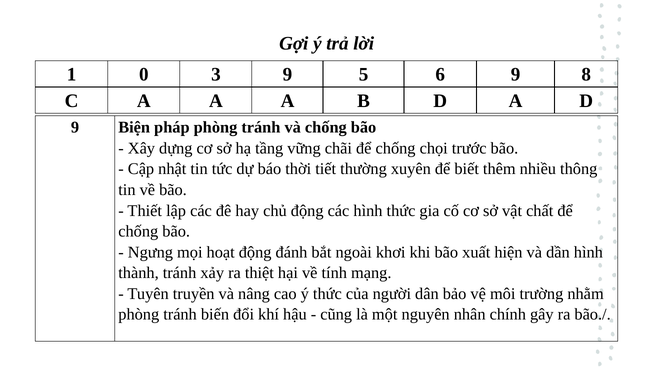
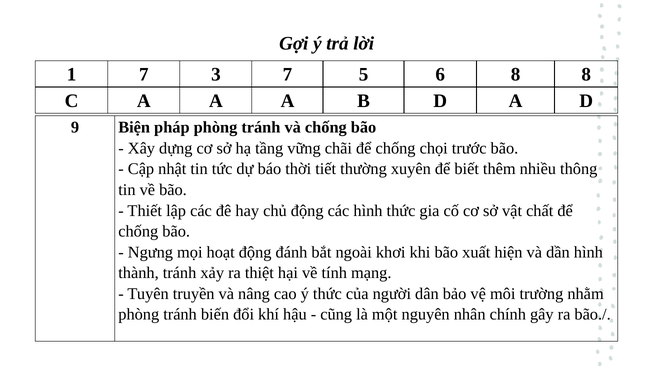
1 0: 0 -> 7 (144, 75)
3 9: 9 -> 7 (288, 75)
6 9: 9 -> 8 (516, 75)
